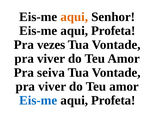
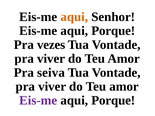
Profeta: Profeta -> Porque (113, 31)
Eis-me colour: blue -> purple (38, 101)
Profeta: Profeta -> Porque (113, 101)
